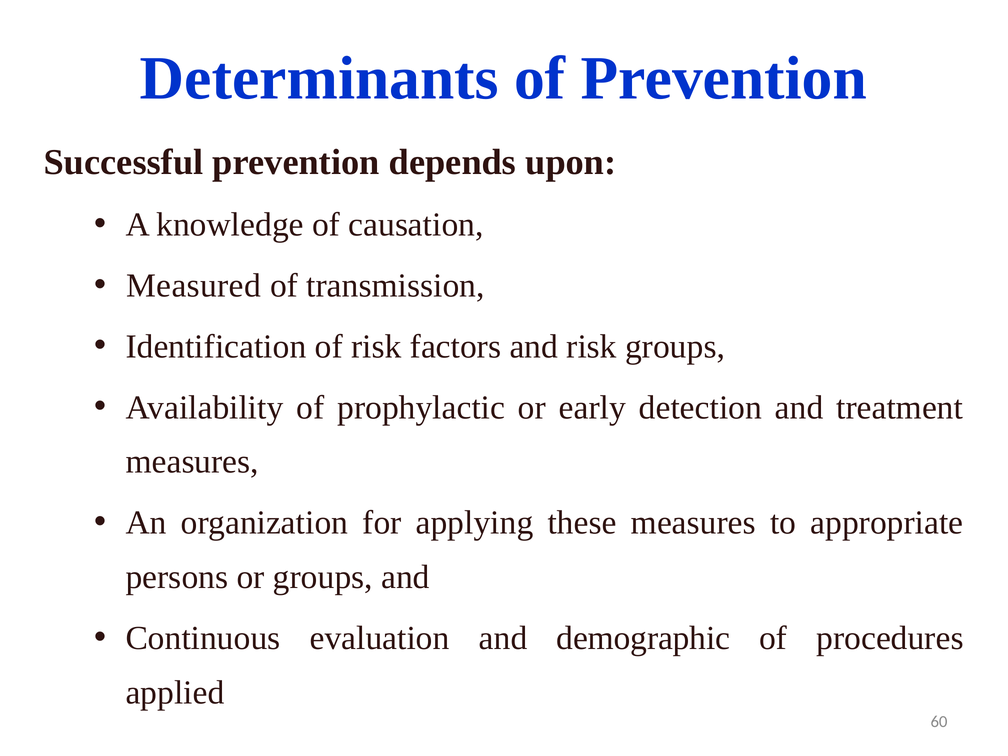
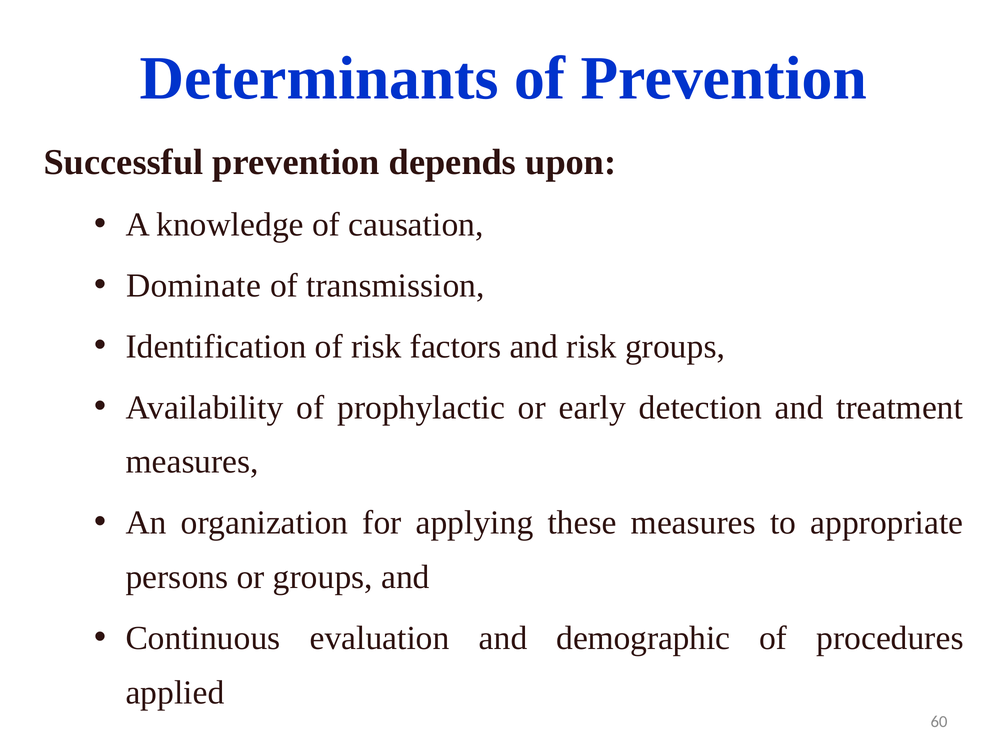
Measured: Measured -> Dominate (194, 286)
